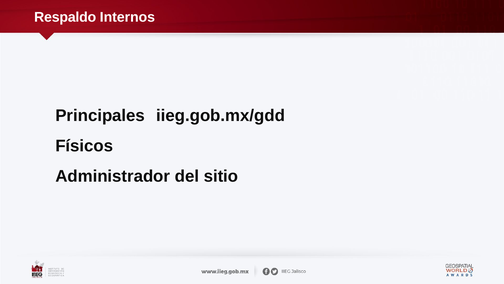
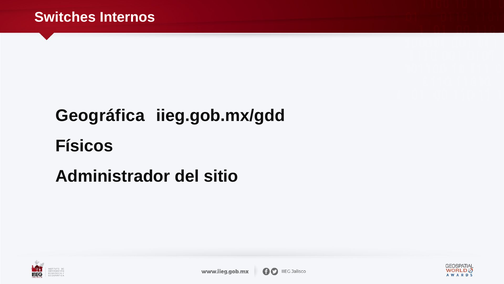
Respaldo: Respaldo -> Switches (65, 17)
Principales: Principales -> Geográfica (100, 115)
